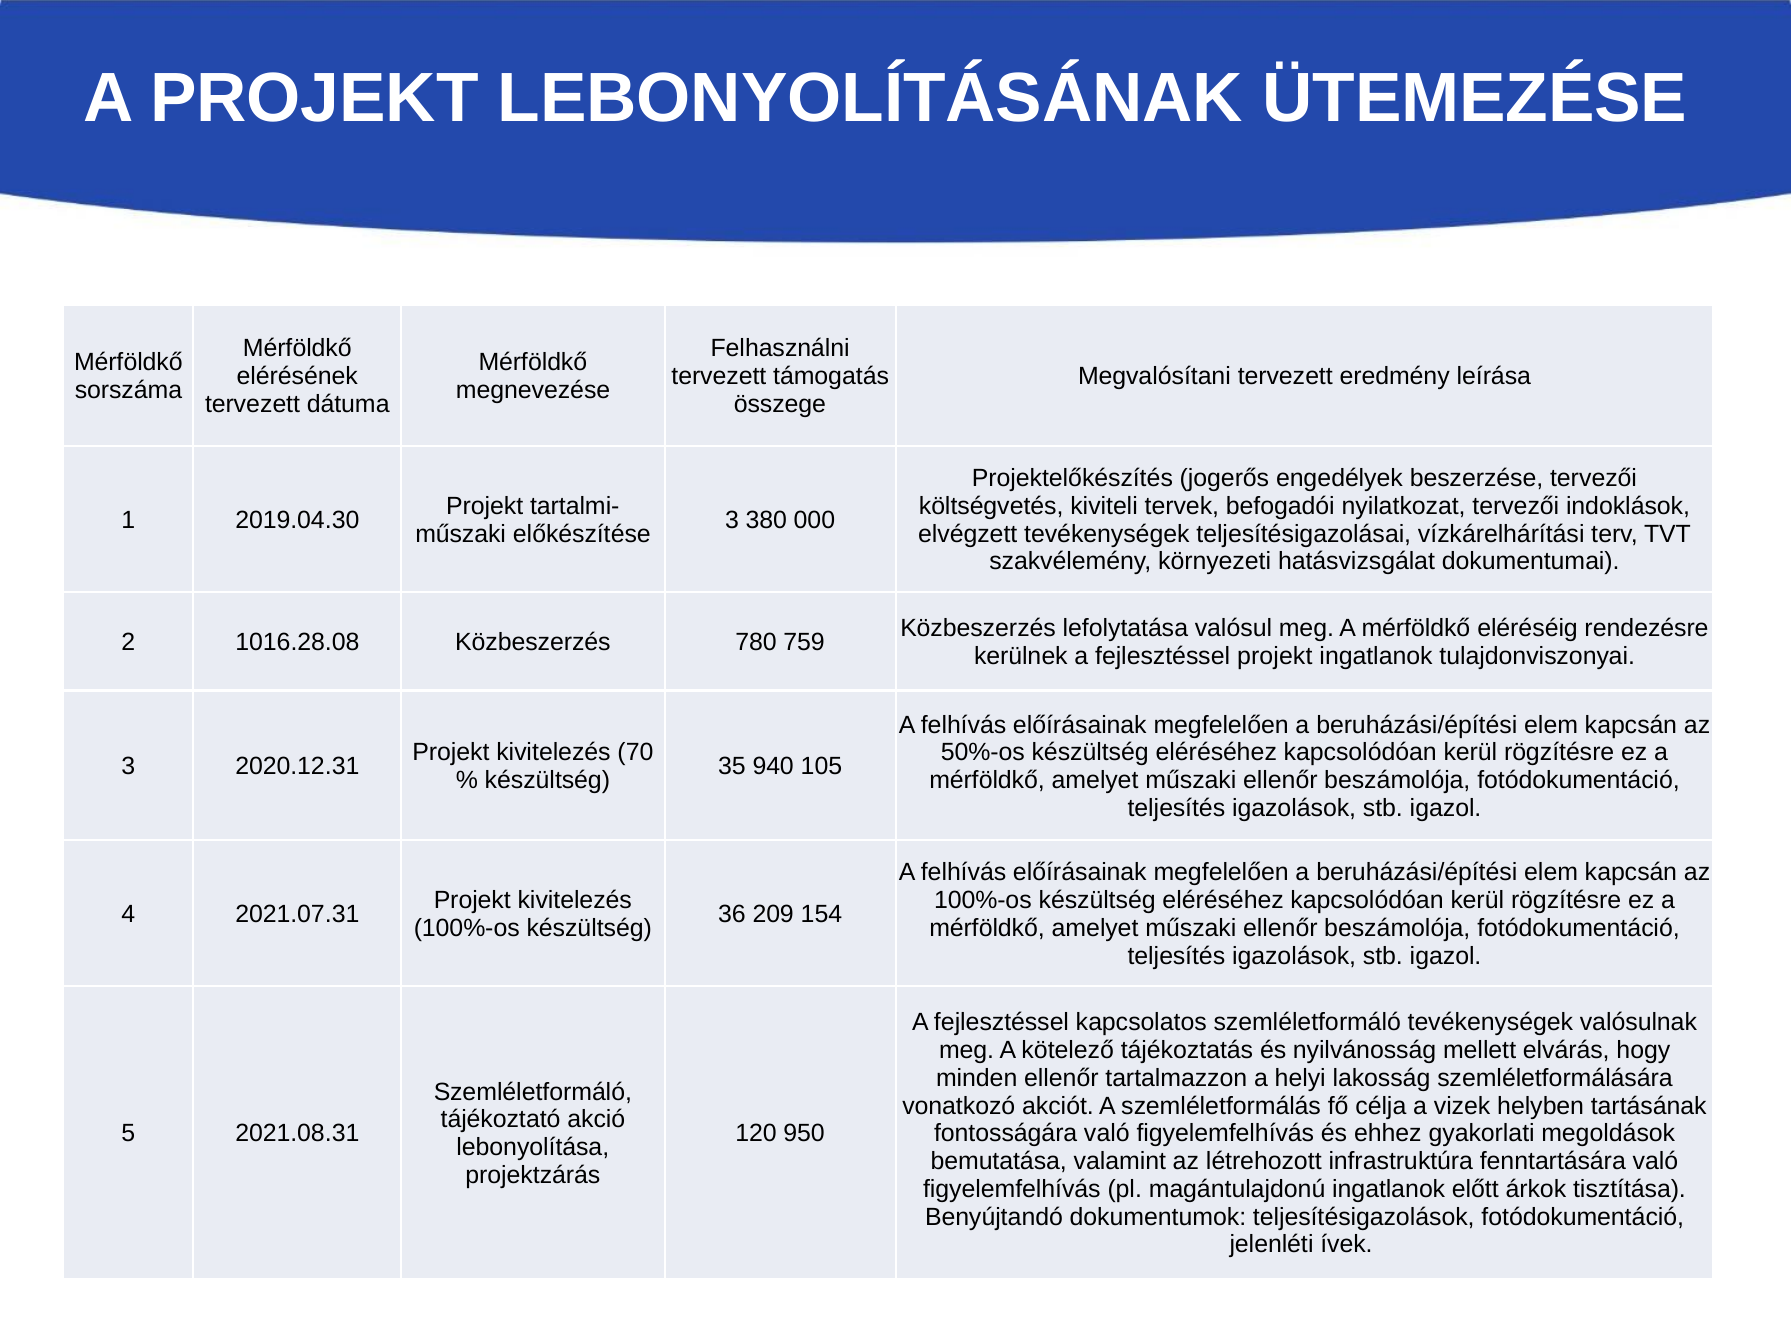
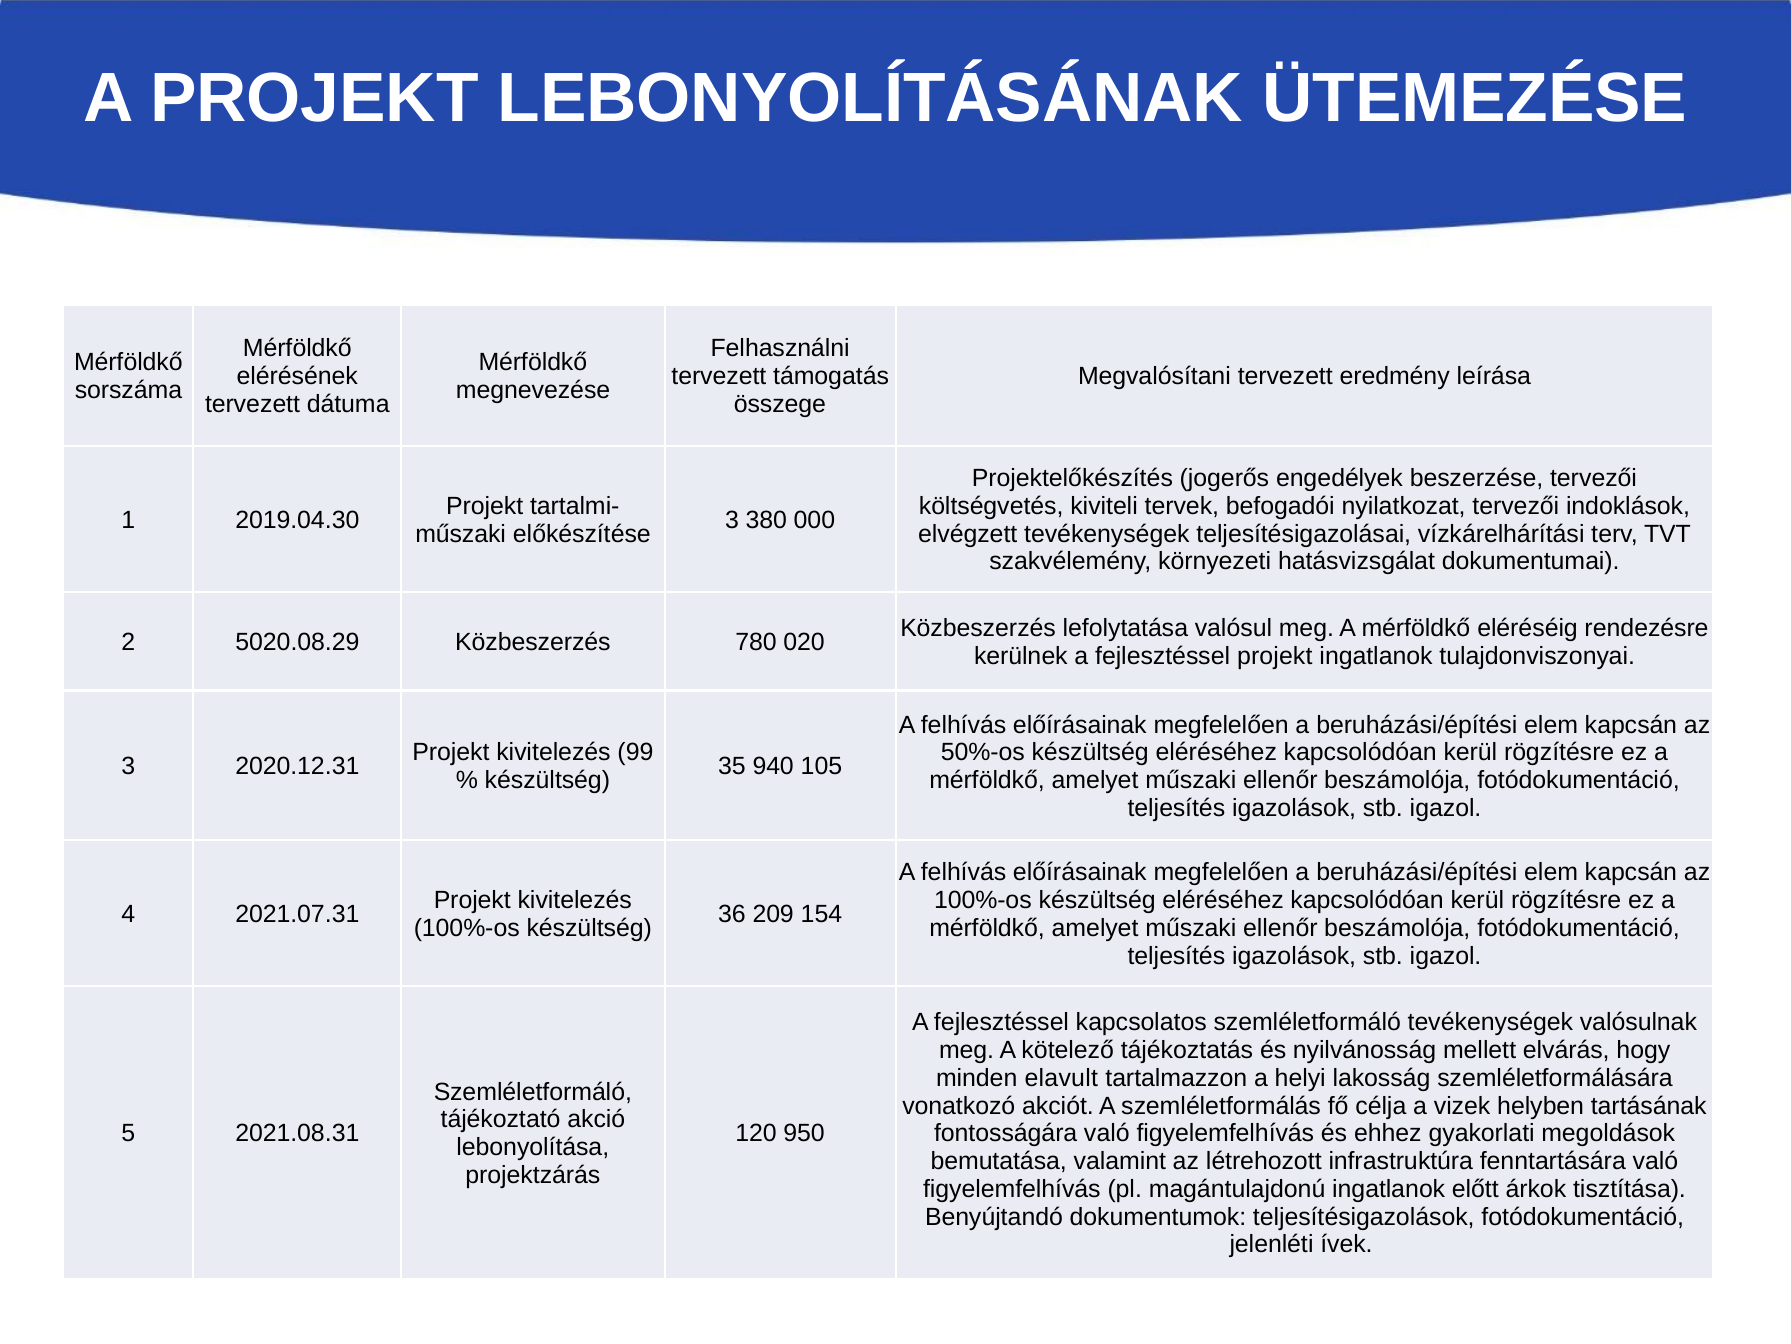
1016.28.08: 1016.28.08 -> 5020.08.29 (297, 642)
759: 759 -> 020 (804, 642)
70: 70 -> 99 (635, 752)
minden ellenőr: ellenőr -> elavult (1061, 1077)
